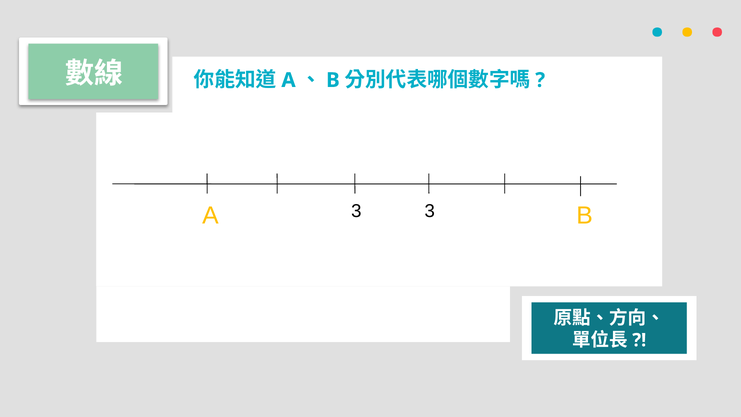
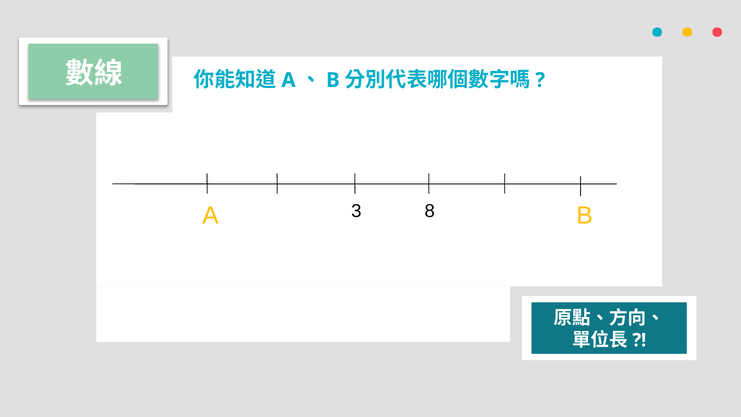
3 3: 3 -> 8 (430, 211)
